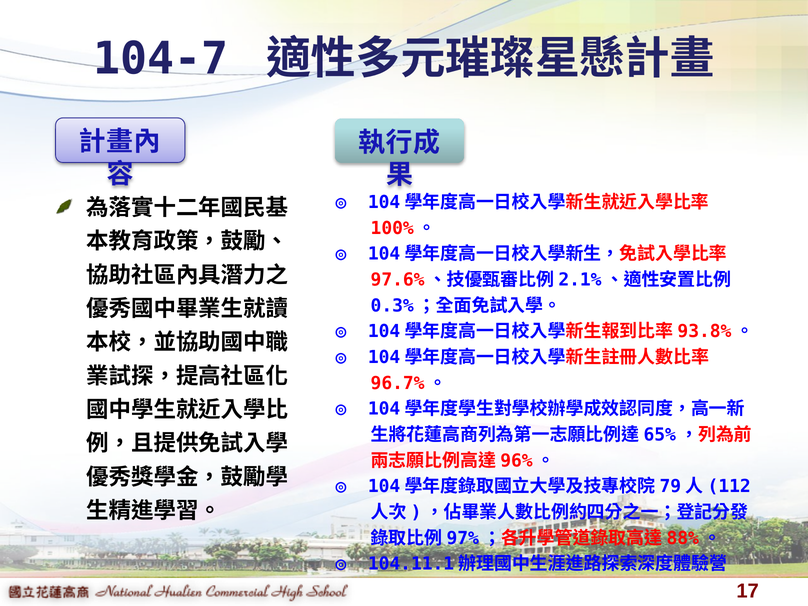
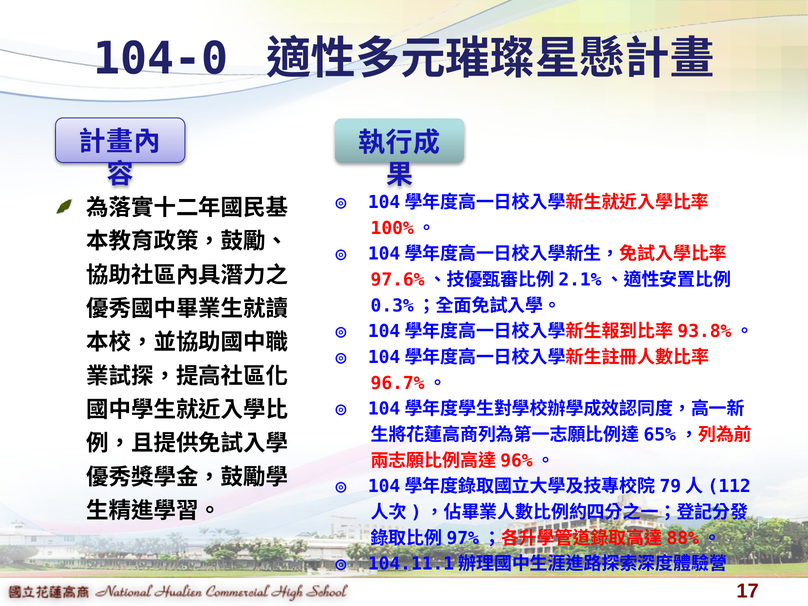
104-7: 104-7 -> 104-0 (161, 59)
